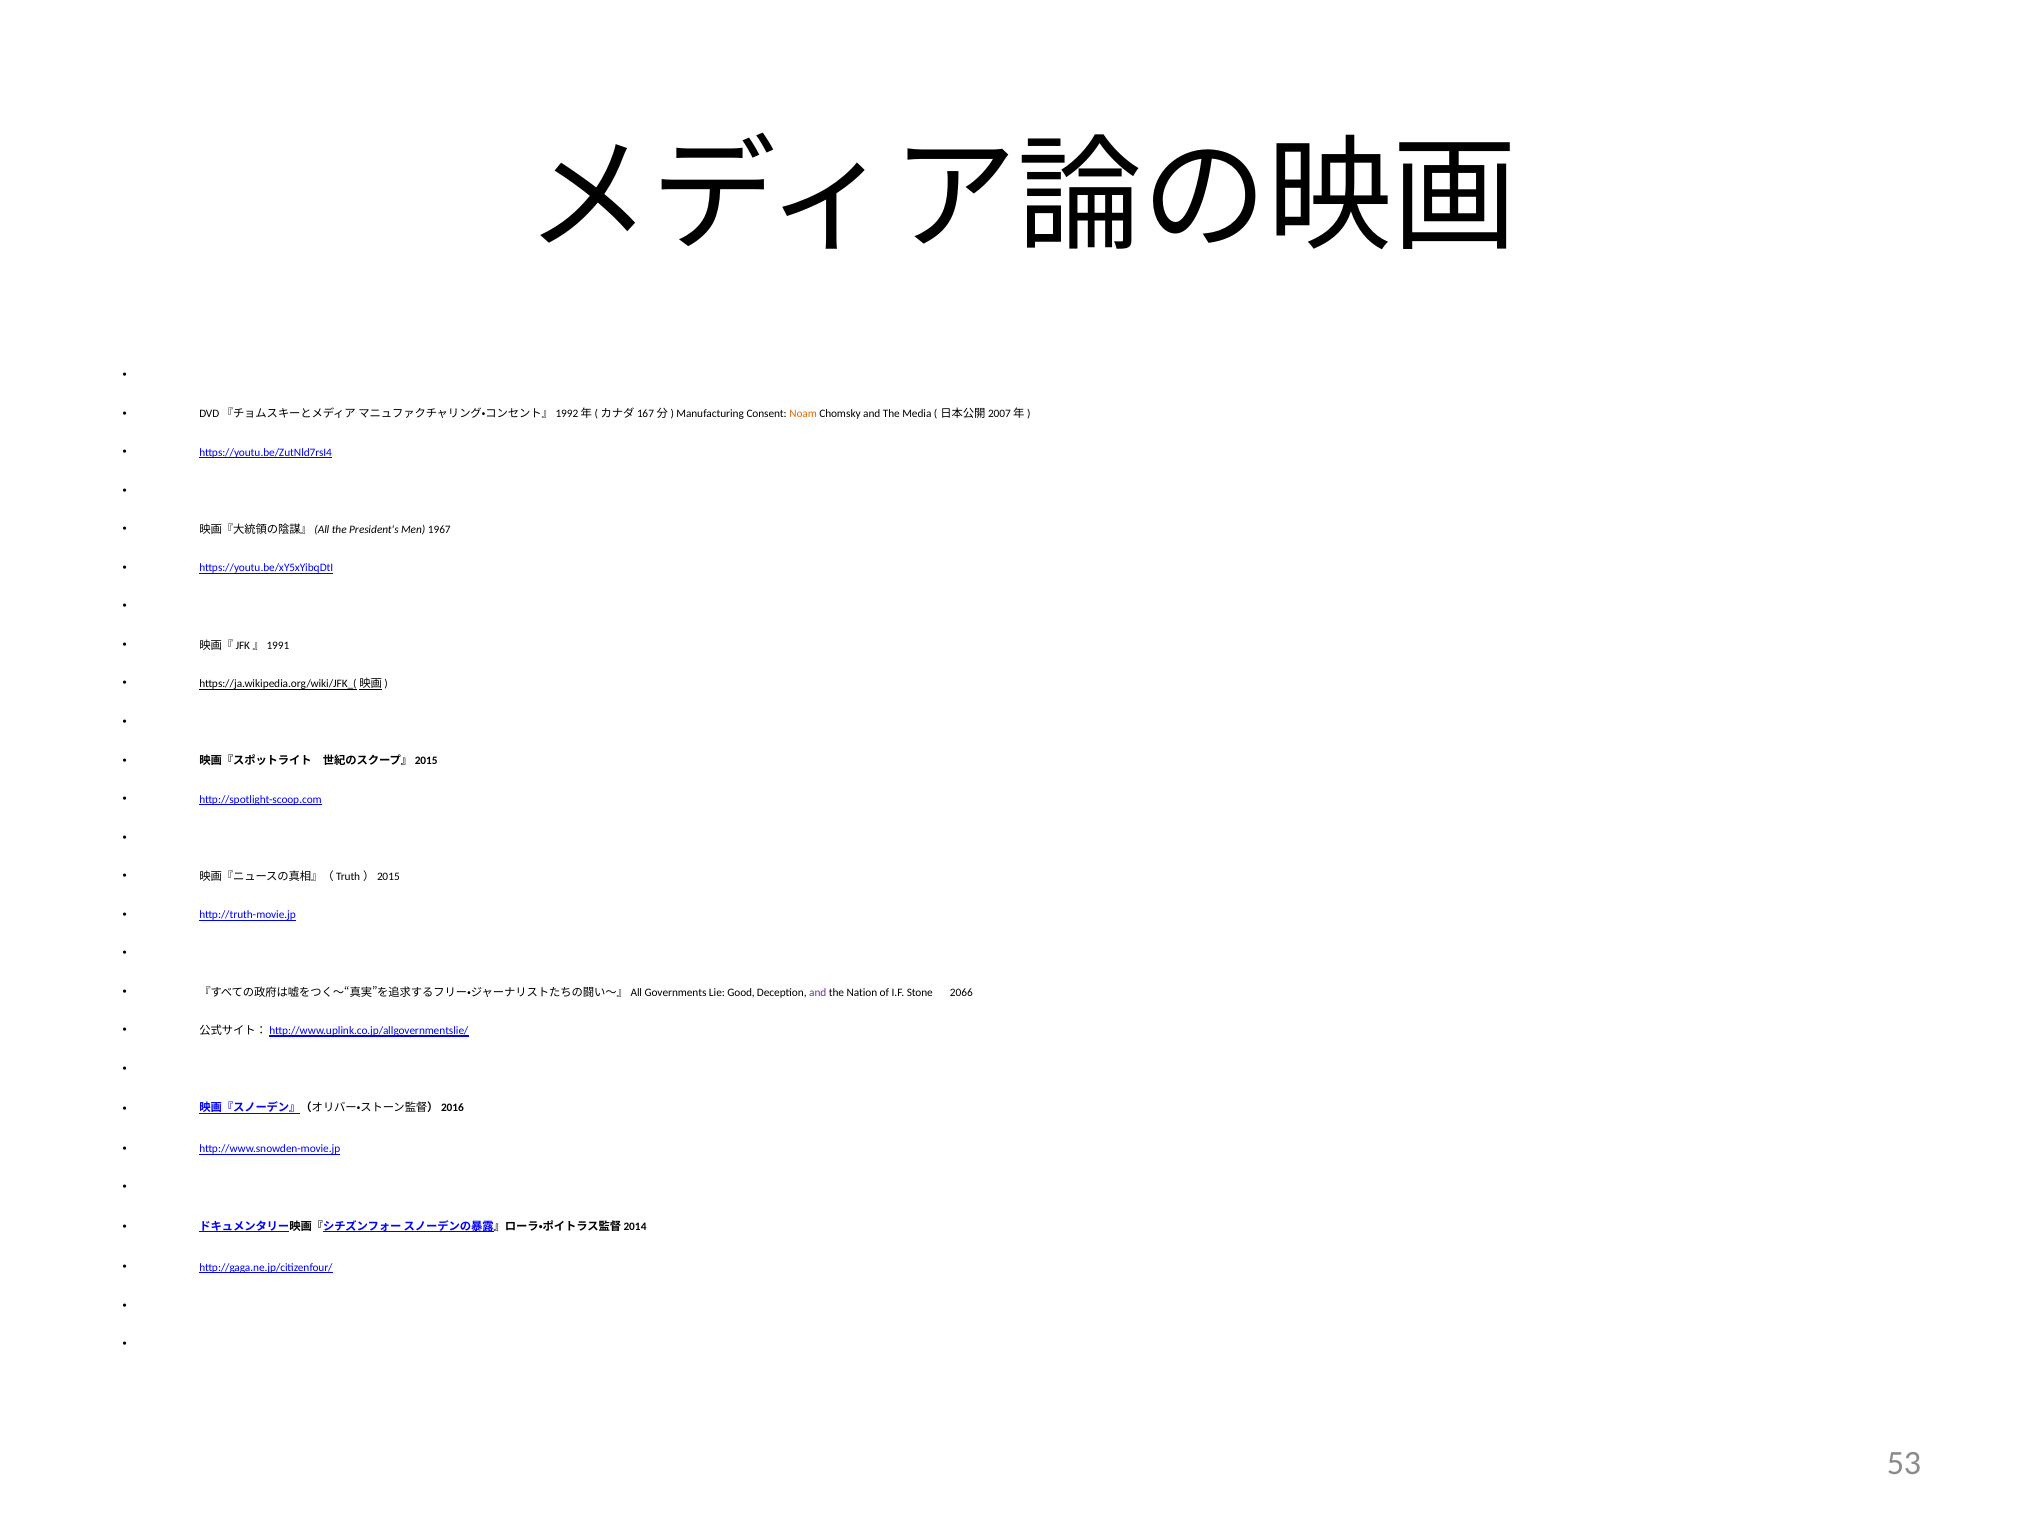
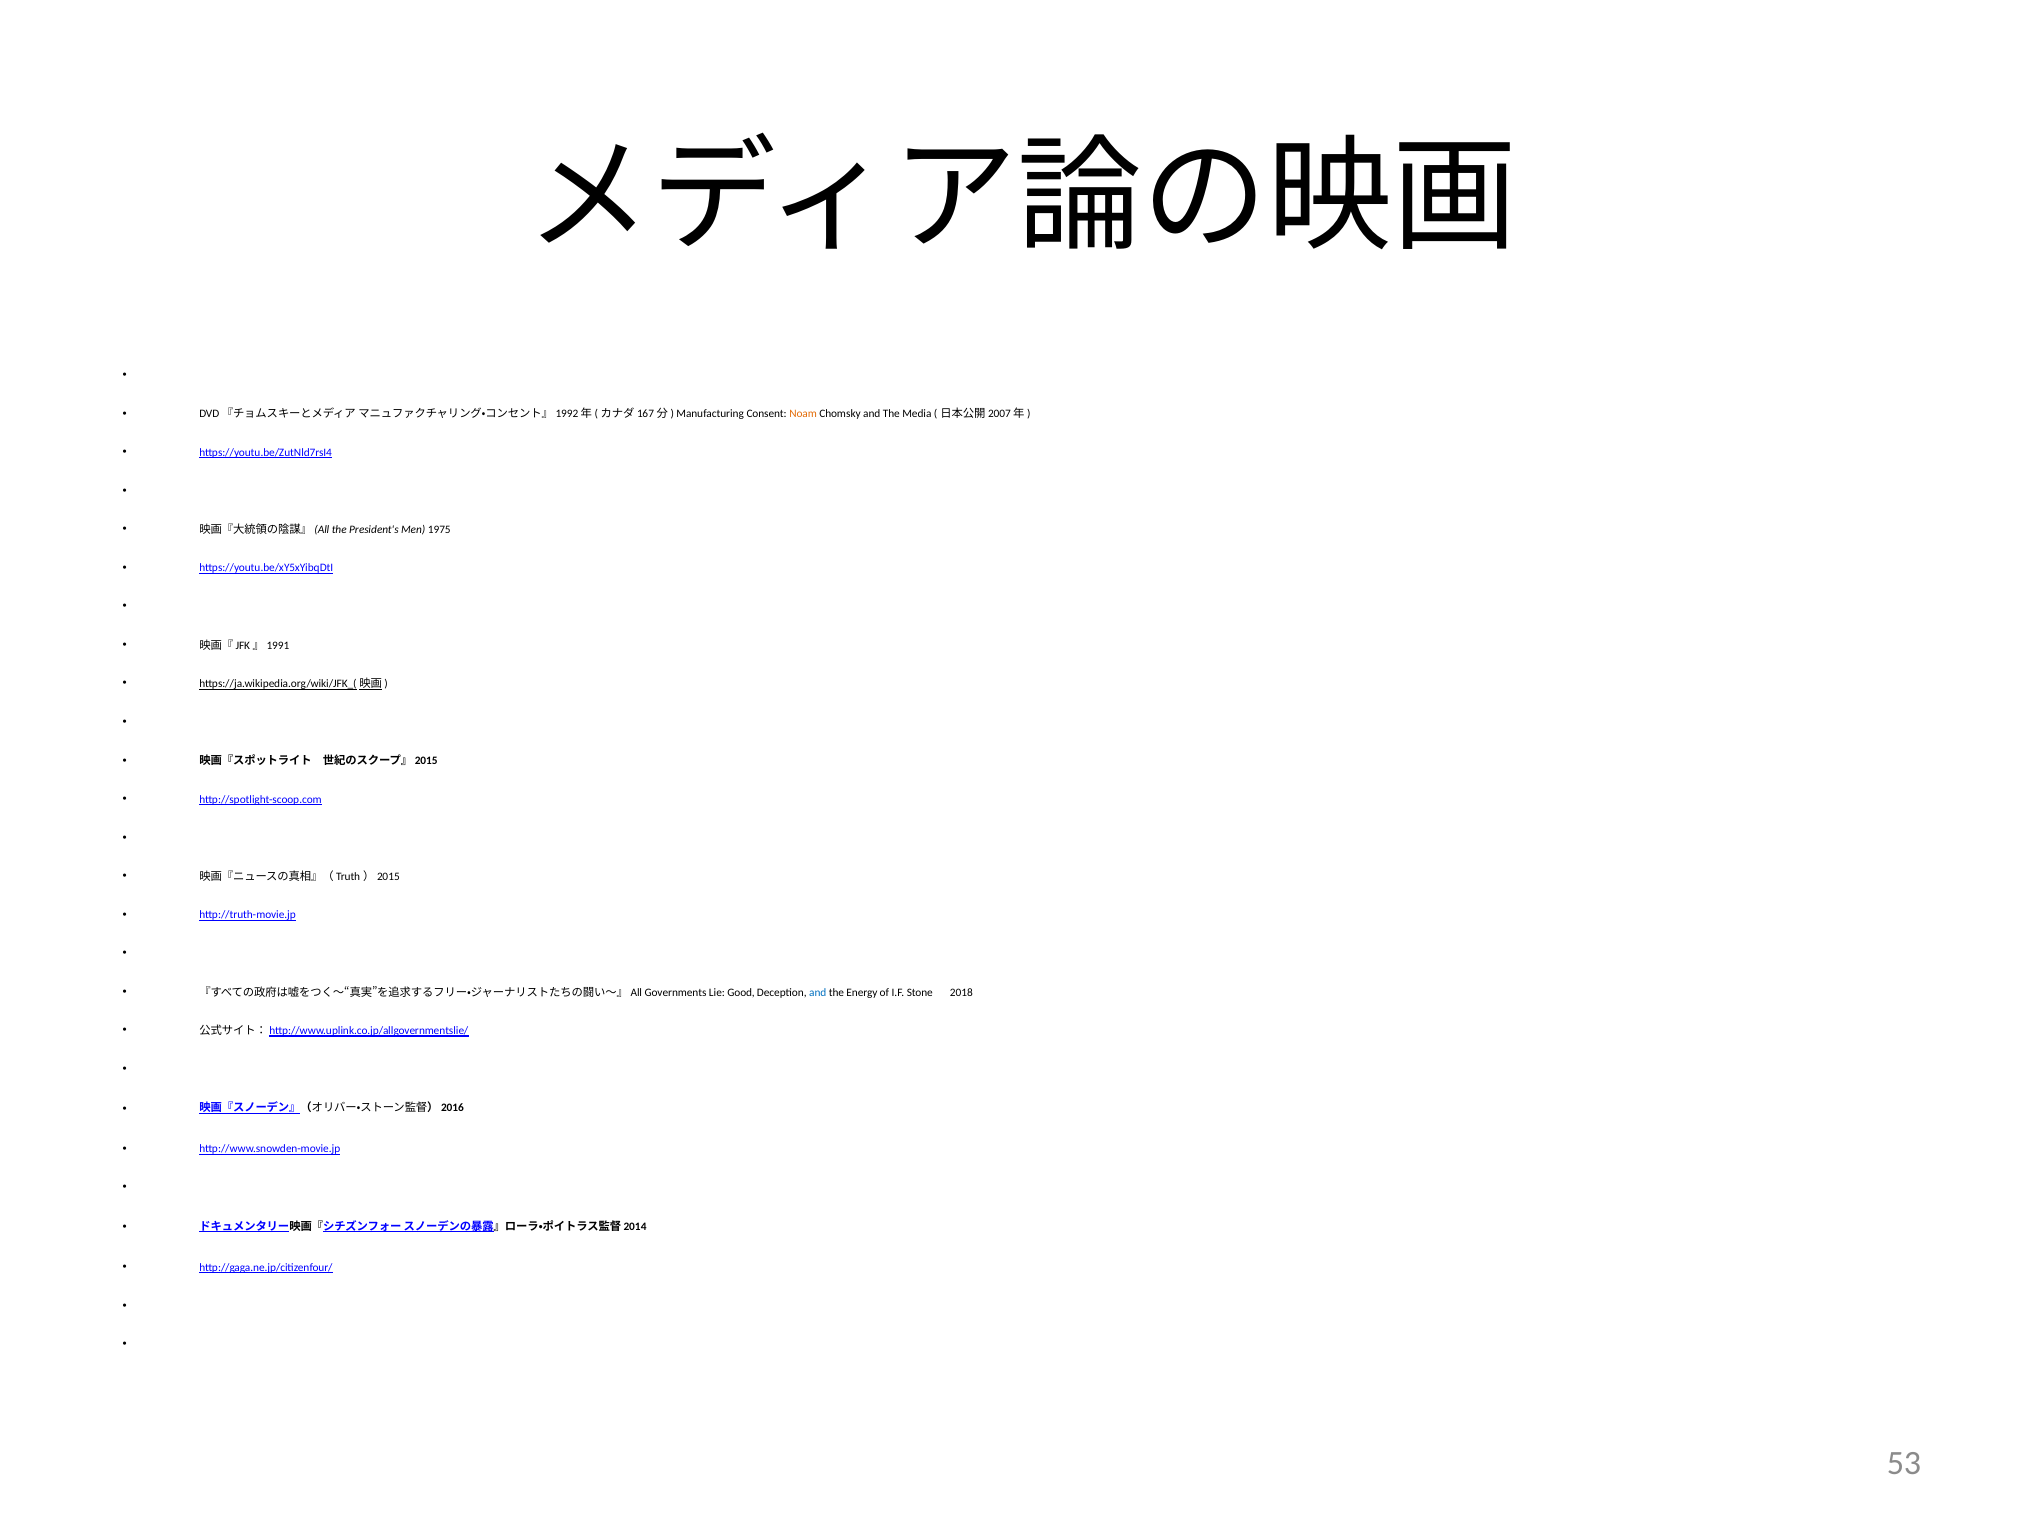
1967: 1967 -> 1975 (439, 530)
and colour: purple -> blue (818, 992)
Nation: Nation -> Energy (862, 992)
2066: 2066 -> 2018 (961, 992)
